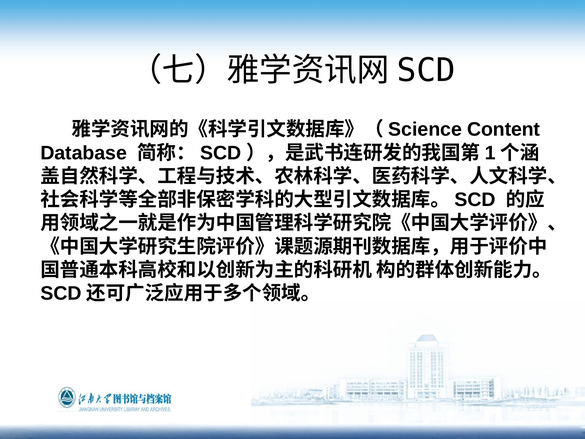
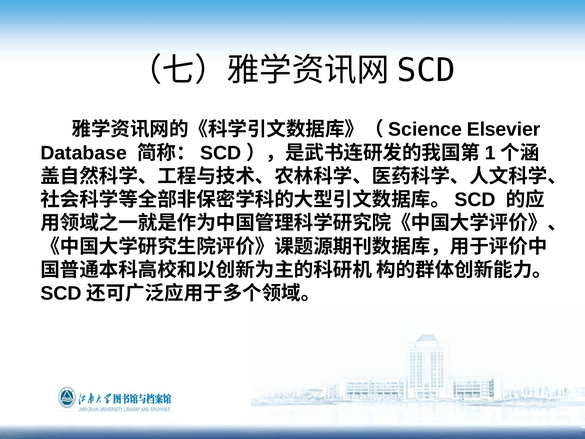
Content: Content -> Elsevier (504, 129)
